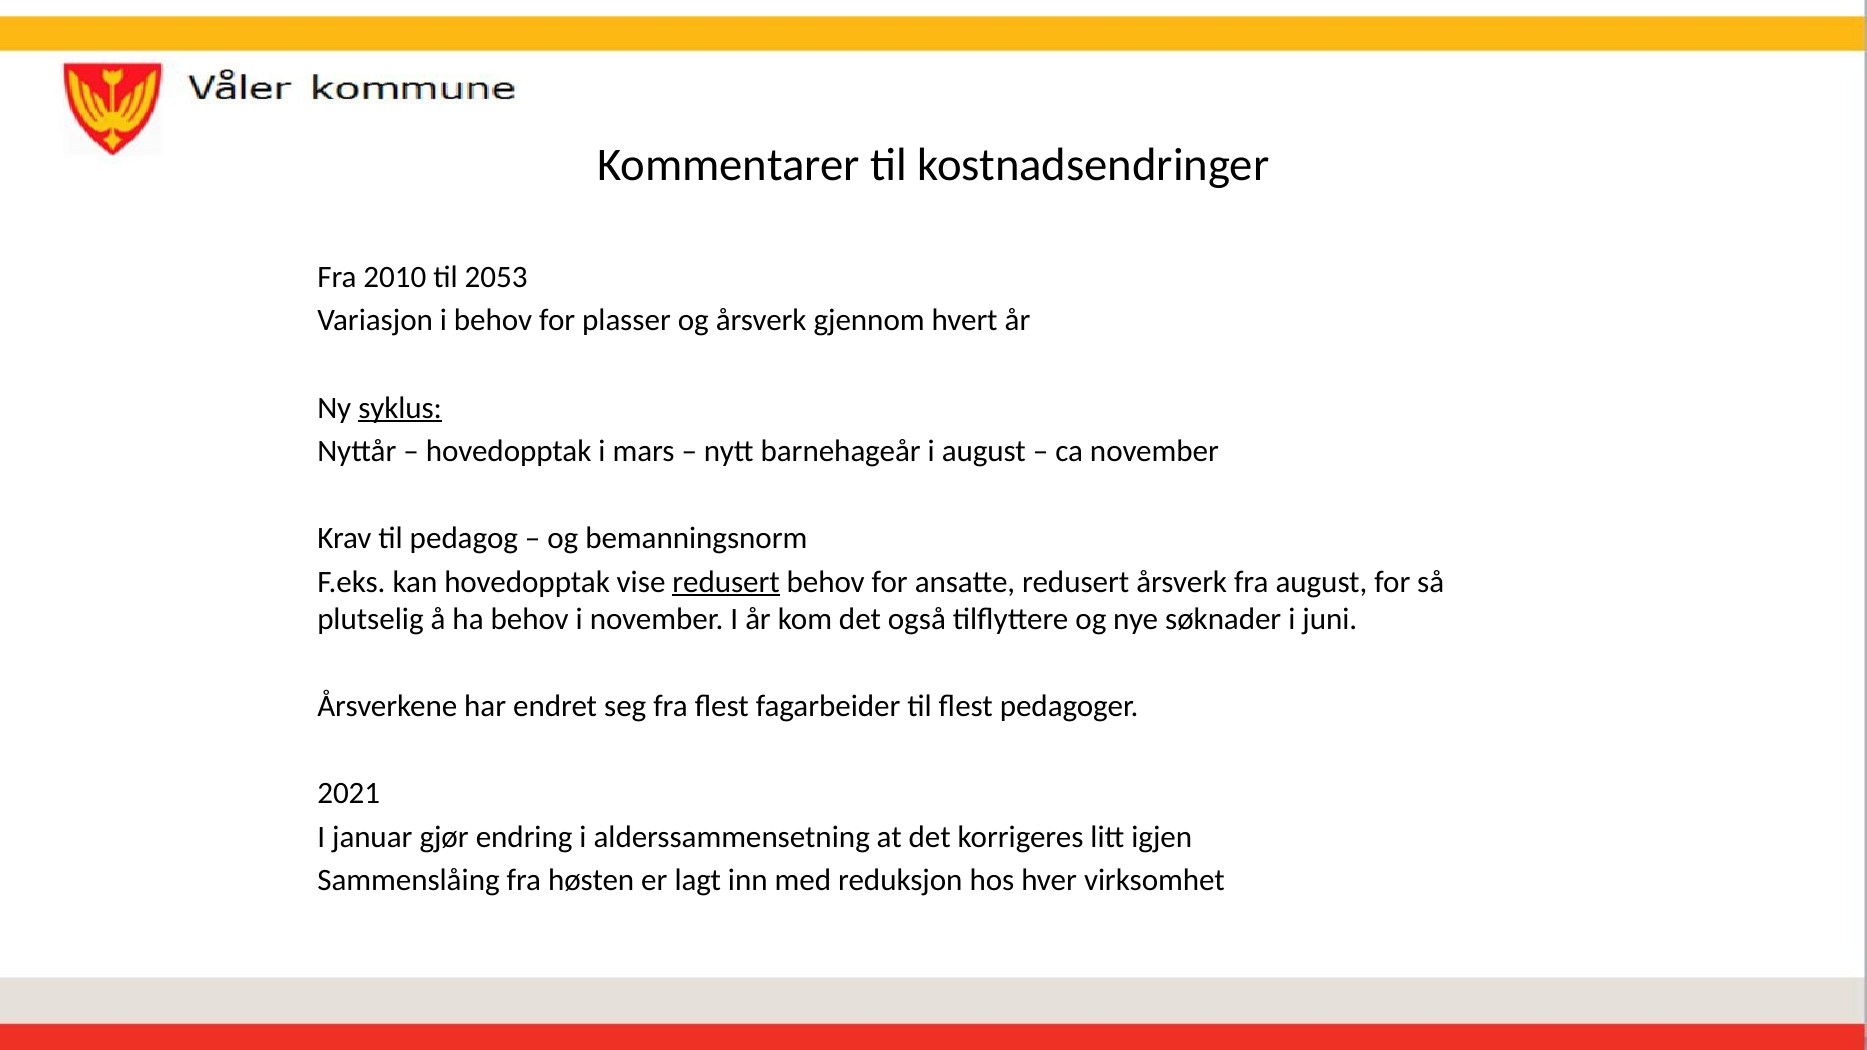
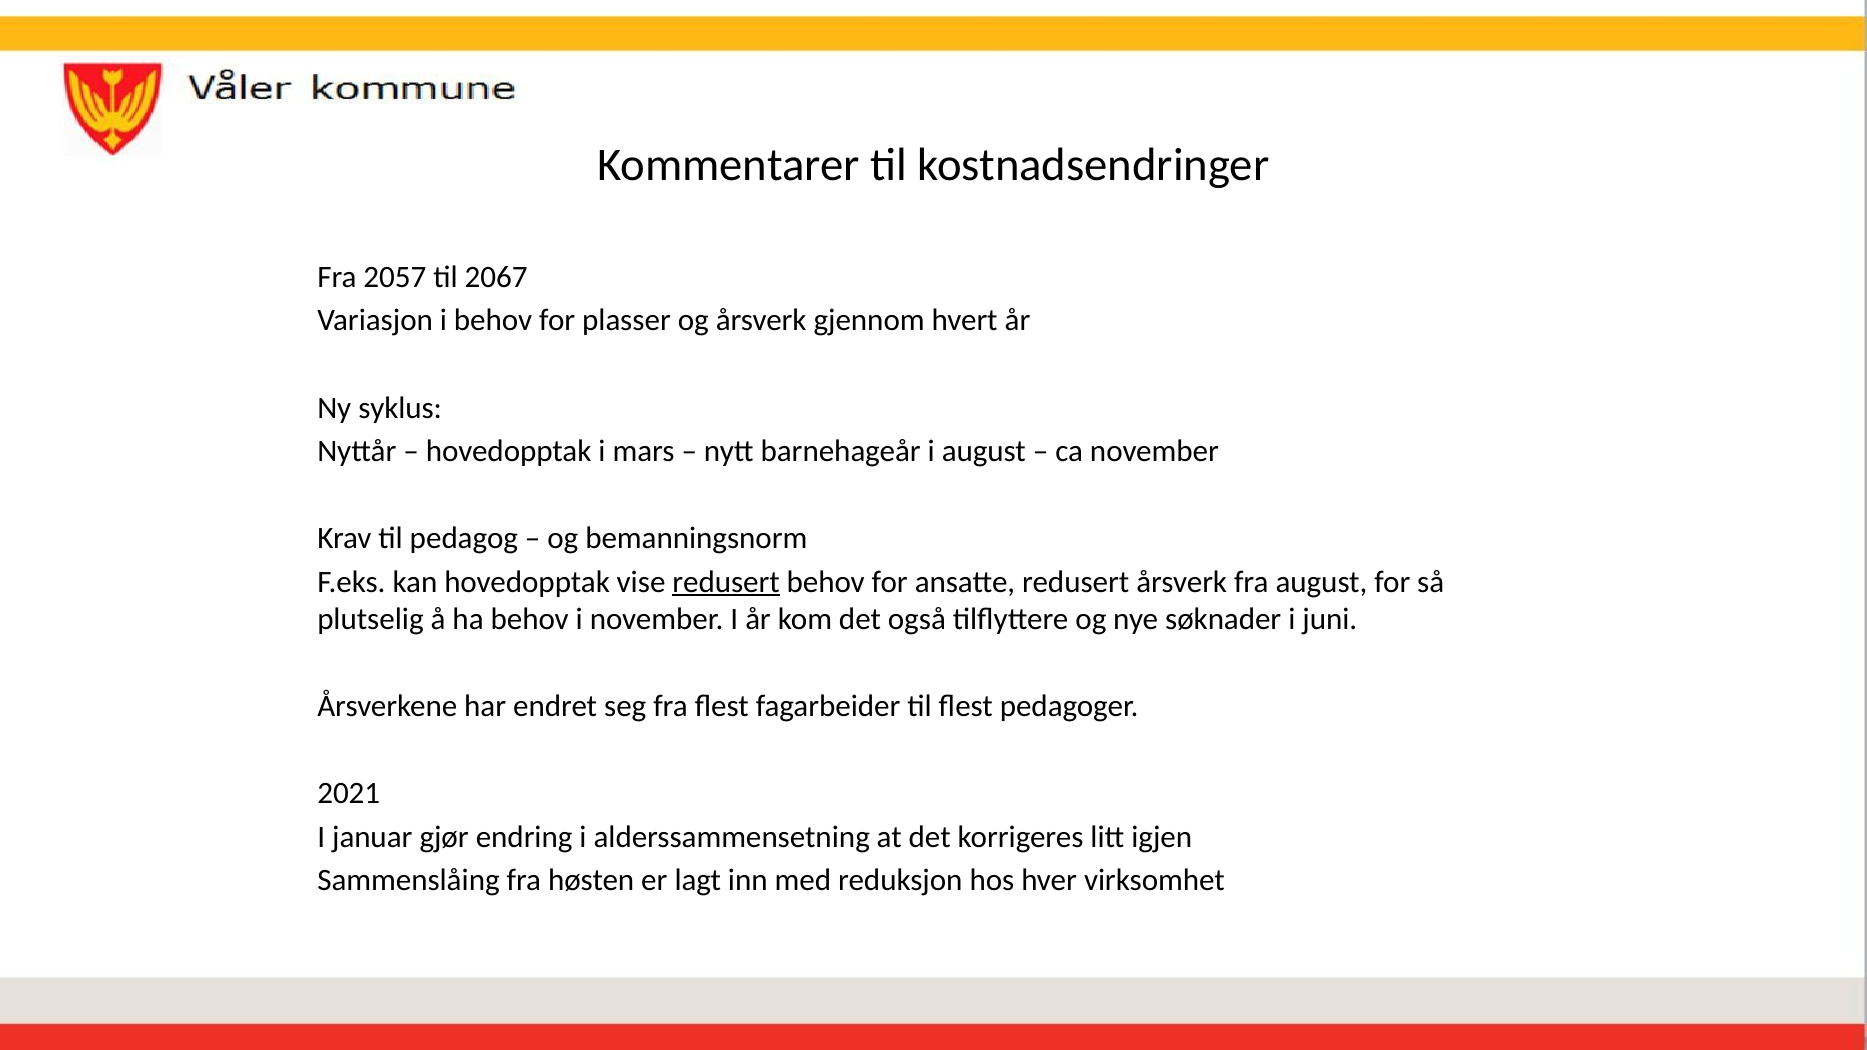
2010: 2010 -> 2057 (395, 277)
2053: 2053 -> 2067 (496, 277)
syklus underline: present -> none (400, 408)
